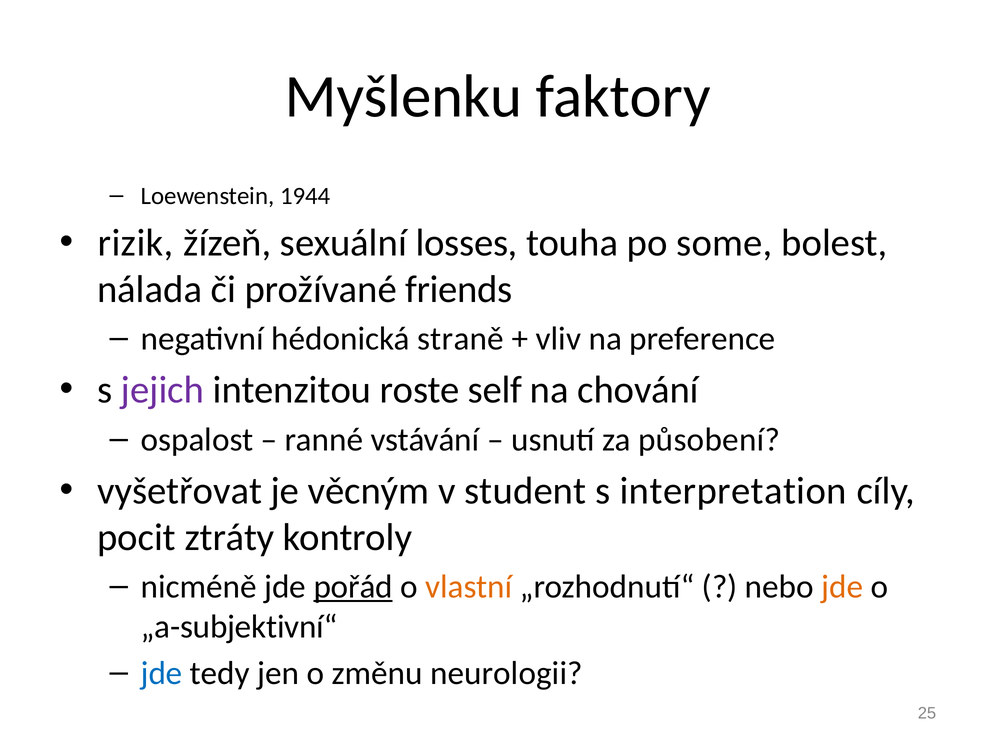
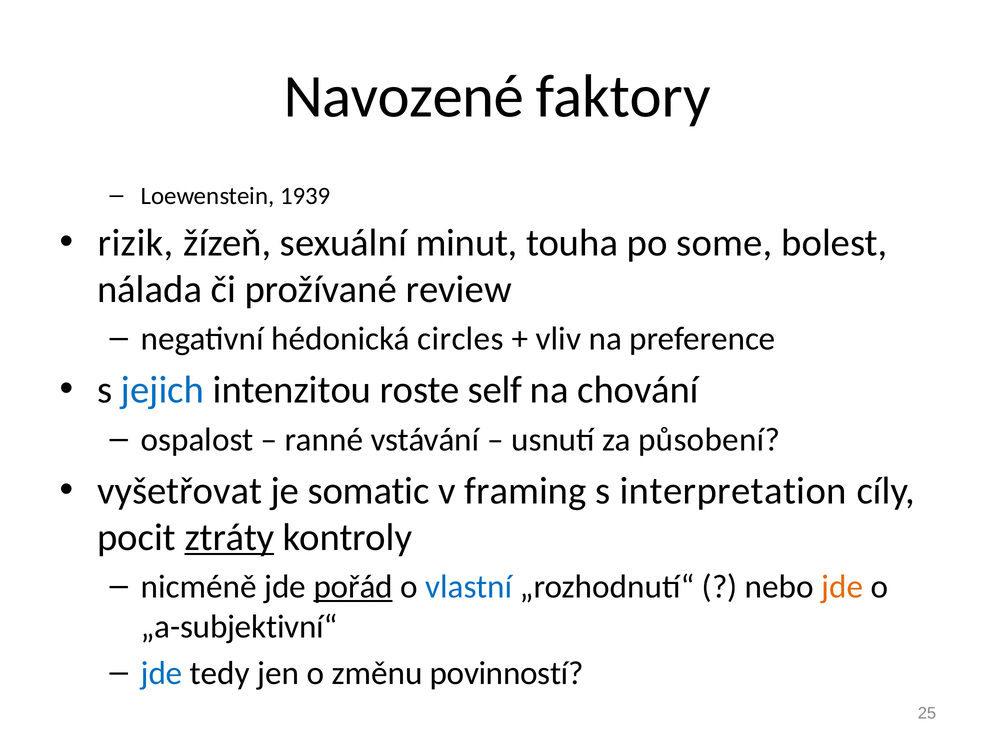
Myšlenku: Myšlenku -> Navozené (404, 96)
1944: 1944 -> 1939 (305, 196)
losses: losses -> minut (467, 243)
friends: friends -> review (459, 289)
straně: straně -> circles (460, 339)
jejich colour: purple -> blue (163, 390)
věcným: věcným -> somatic (369, 491)
student: student -> framing (525, 491)
ztráty underline: none -> present (230, 537)
vlastní colour: orange -> blue (469, 587)
neurologii: neurologii -> povinností (507, 673)
